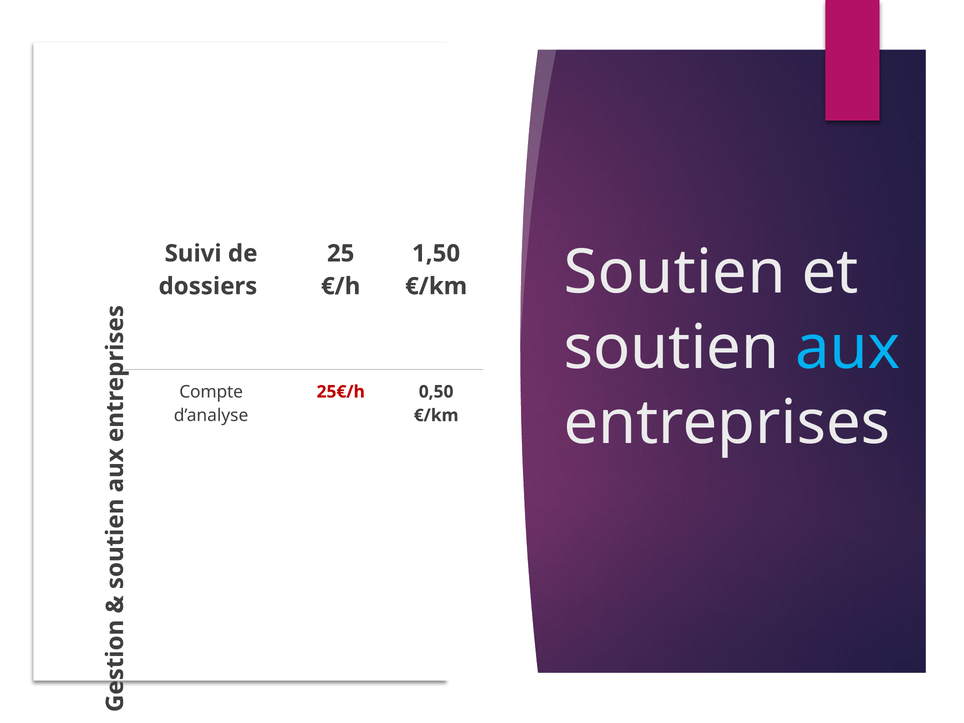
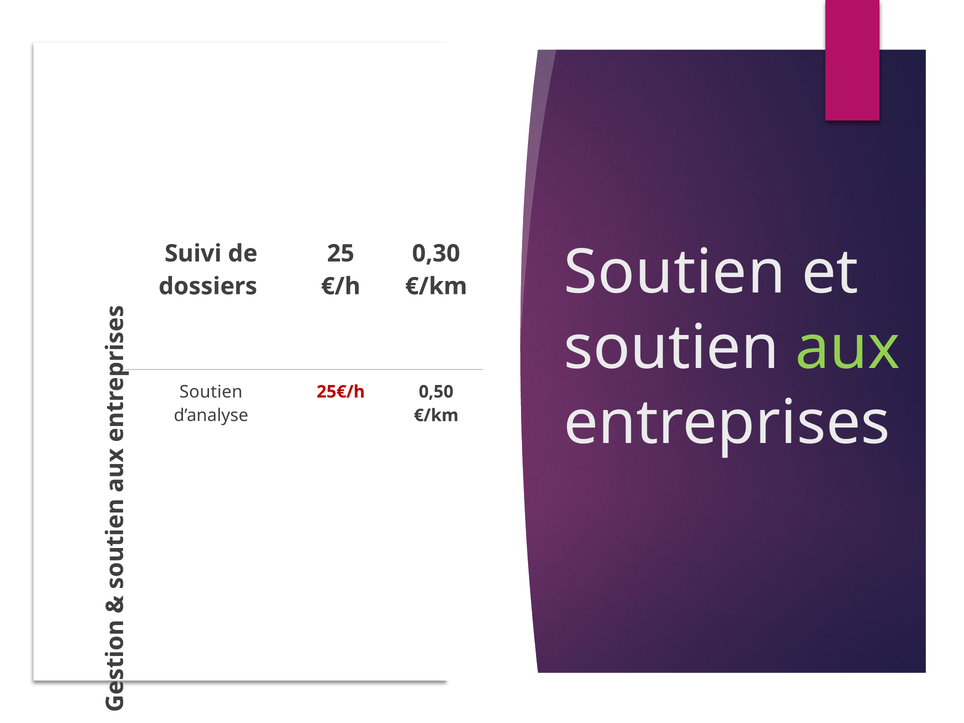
1,50: 1,50 -> 0,30 (436, 254)
aux colour: light blue -> light green (848, 348)
Compte: Compte -> Soutien (211, 392)
